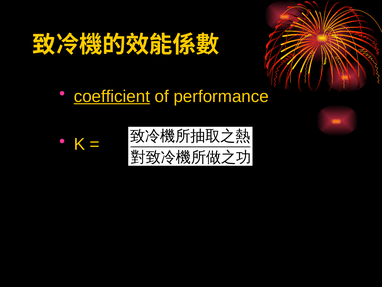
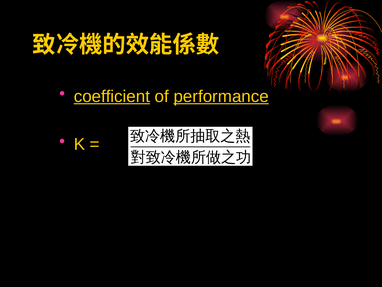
performance underline: none -> present (221, 96)
